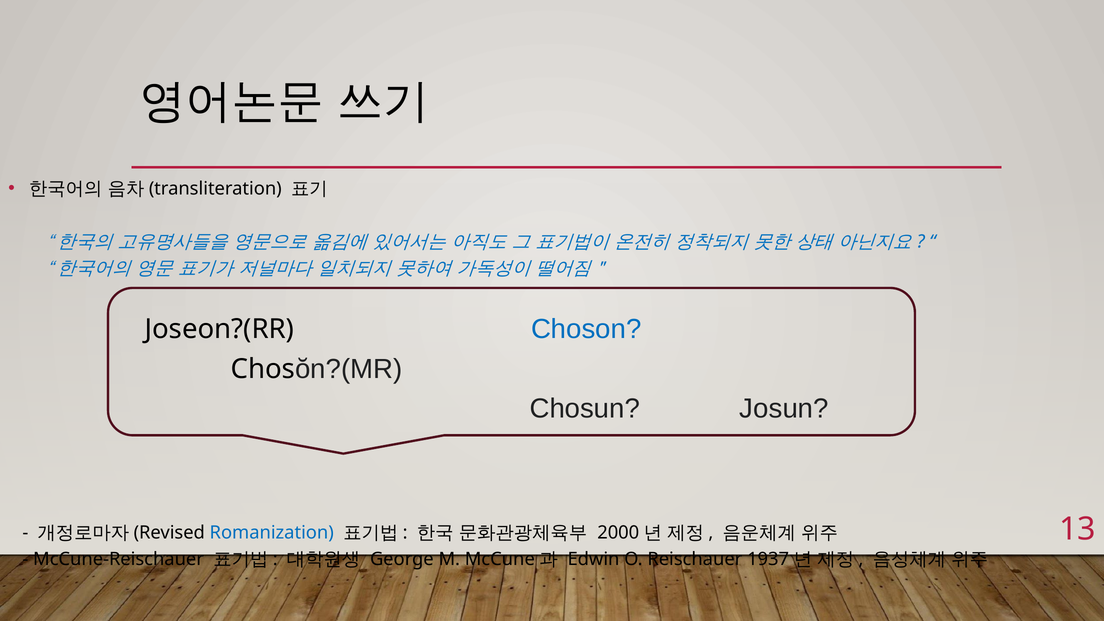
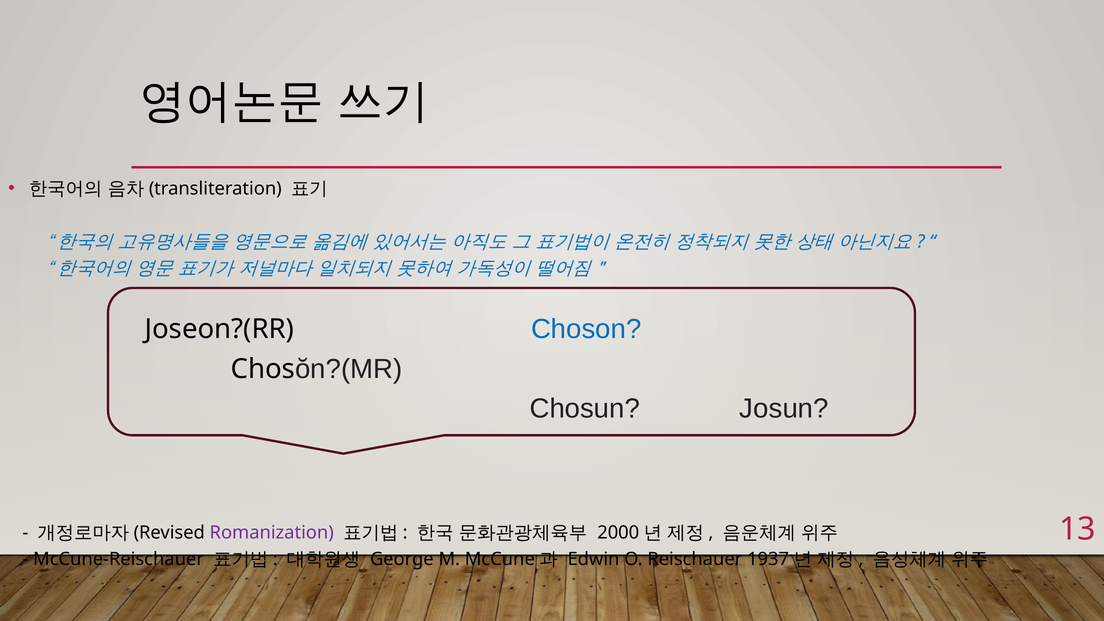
Romanization colour: blue -> purple (272, 533)
